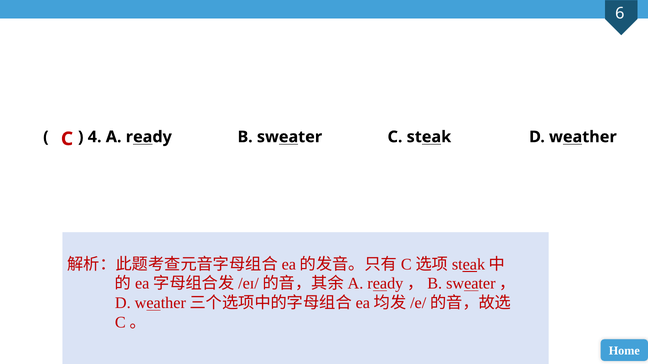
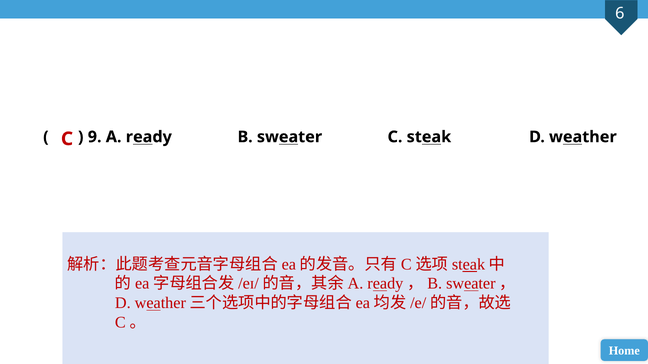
4: 4 -> 9 (95, 137)
